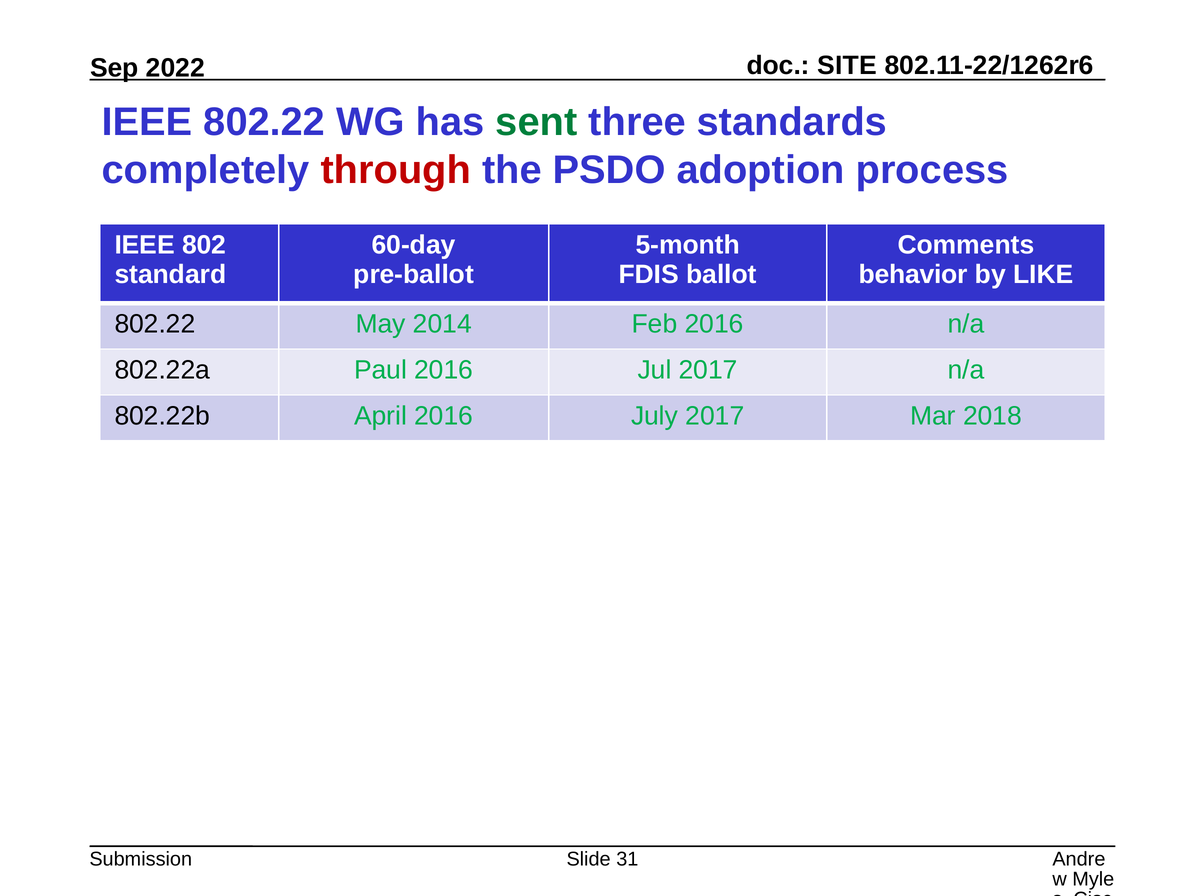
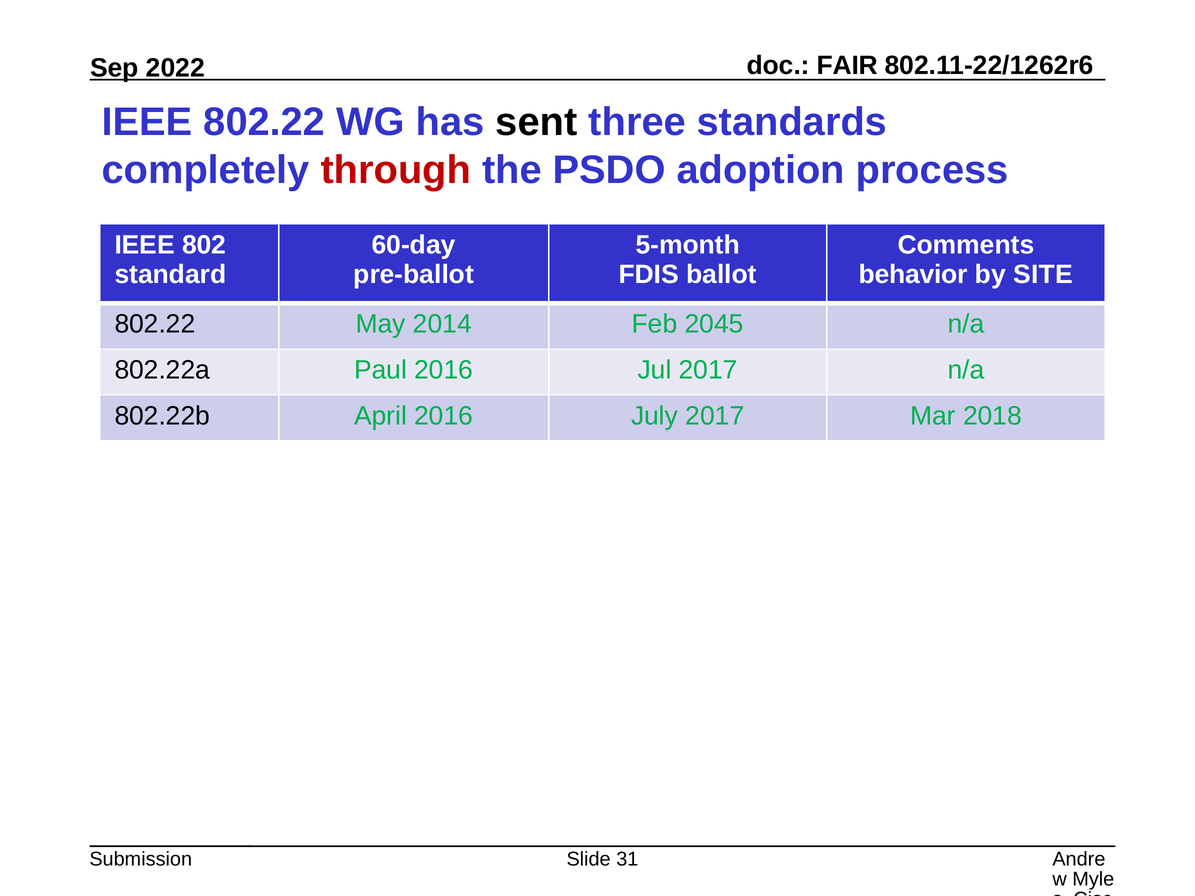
SITE: SITE -> FAIR (847, 66)
sent colour: green -> black (536, 122)
LIKE: LIKE -> SITE (1043, 274)
Feb 2016: 2016 -> 2045 (714, 324)
